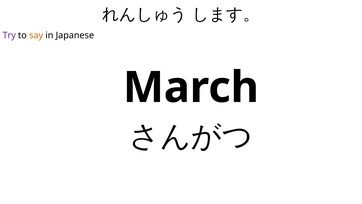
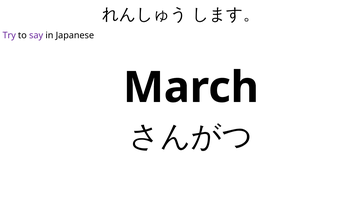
say colour: orange -> purple (36, 35)
